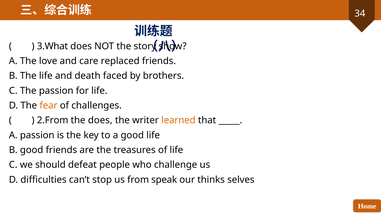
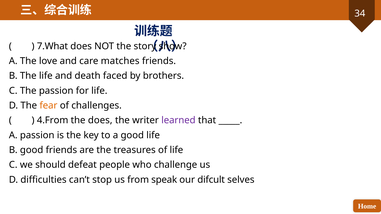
3.What: 3.What -> 7.What (52, 46)
replaced: replaced -> matches (120, 61)
2.From: 2.From -> 4.From (53, 120)
learned colour: orange -> purple (178, 120)
thinks: thinks -> difcult (211, 180)
